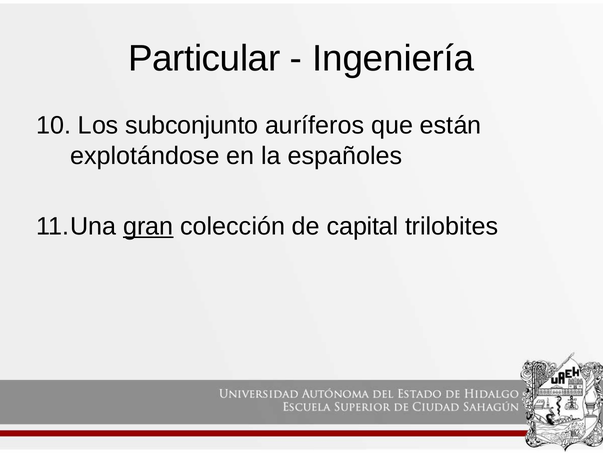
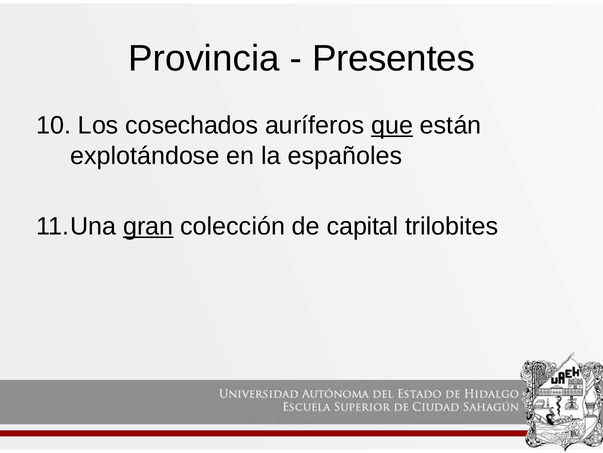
Particular: Particular -> Provincia (204, 58)
Ingeniería: Ingeniería -> Presentes (394, 58)
subconjunto: subconjunto -> cosechados (192, 125)
que underline: none -> present (392, 125)
